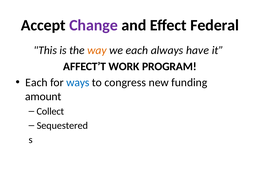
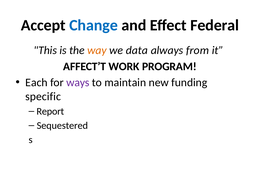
Change colour: purple -> blue (94, 25)
we each: each -> data (137, 50)
have: have -> from (198, 50)
ways colour: blue -> purple (78, 83)
congress: congress -> maintain (125, 83)
amount: amount -> specific (43, 96)
Collect: Collect -> Report (50, 111)
